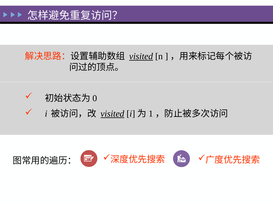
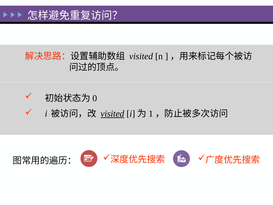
visited underline: present -> none (141, 56)
